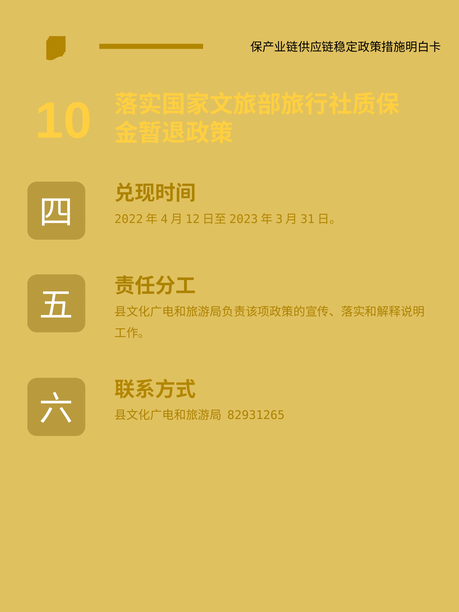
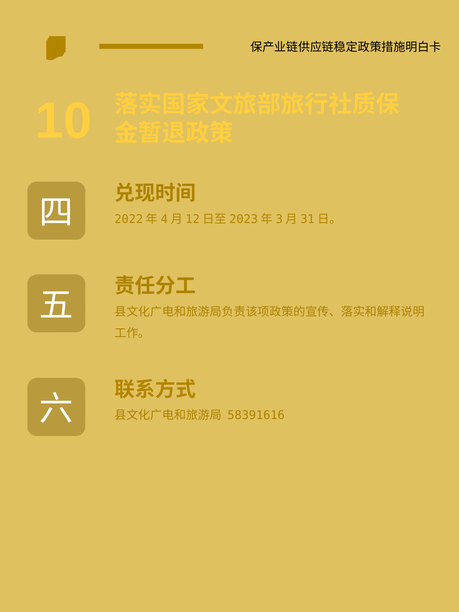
82931265: 82931265 -> 58391616 (256, 415)
